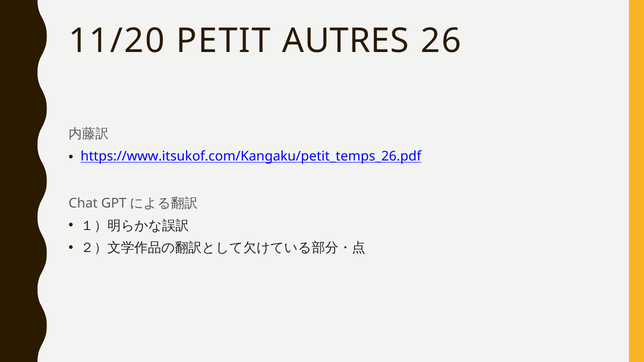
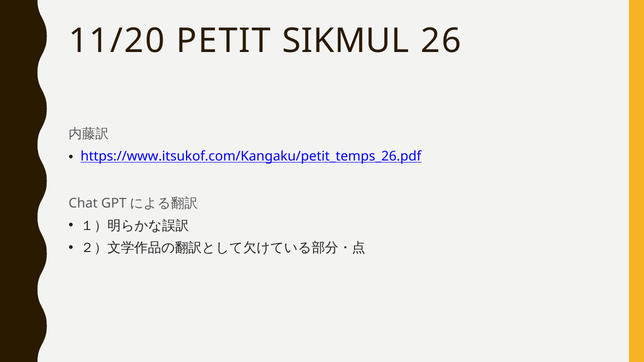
AUTRES: AUTRES -> SIKMUL (346, 41)
